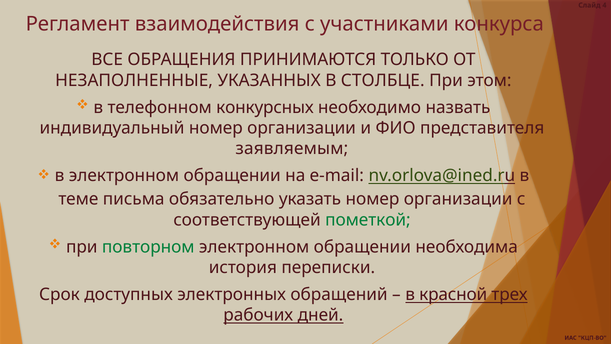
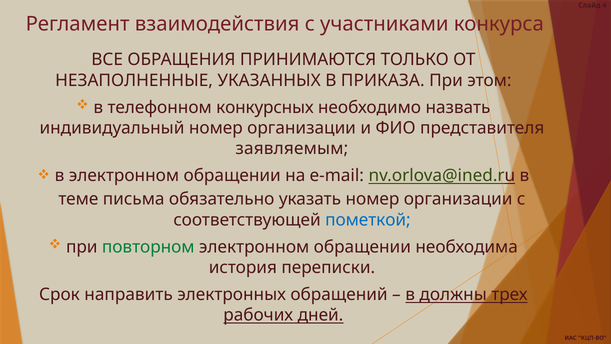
СТОЛБЦЕ: СТОЛБЦЕ -> ПРИКАЗА (383, 80)
пометкой colour: green -> blue (368, 220)
доступных: доступных -> направить (129, 294)
красной: красной -> должны (453, 294)
